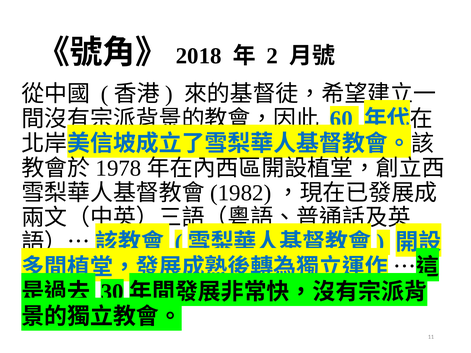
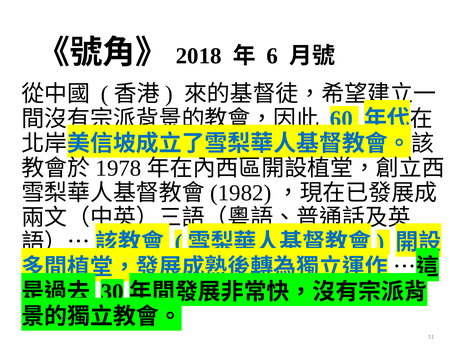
2: 2 -> 6 (272, 56)
